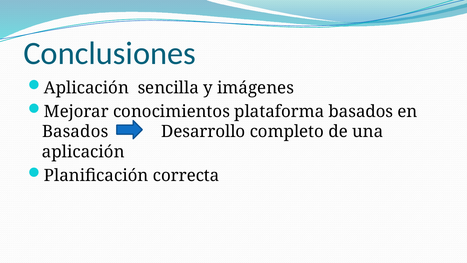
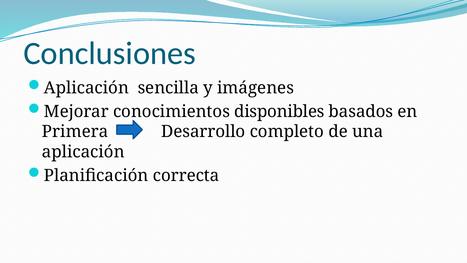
plataforma: plataforma -> disponibles (279, 111)
Basados: Basados -> Primera (75, 132)
